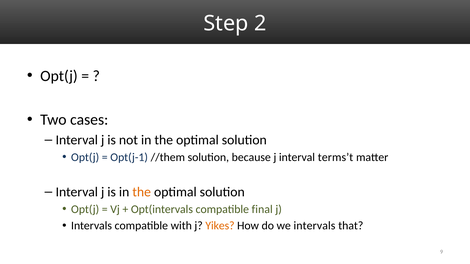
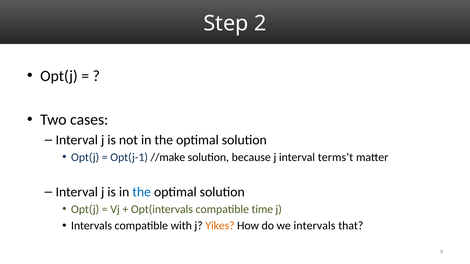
//them: //them -> //make (168, 158)
the colour: orange -> blue (142, 192)
final: final -> time (262, 210)
